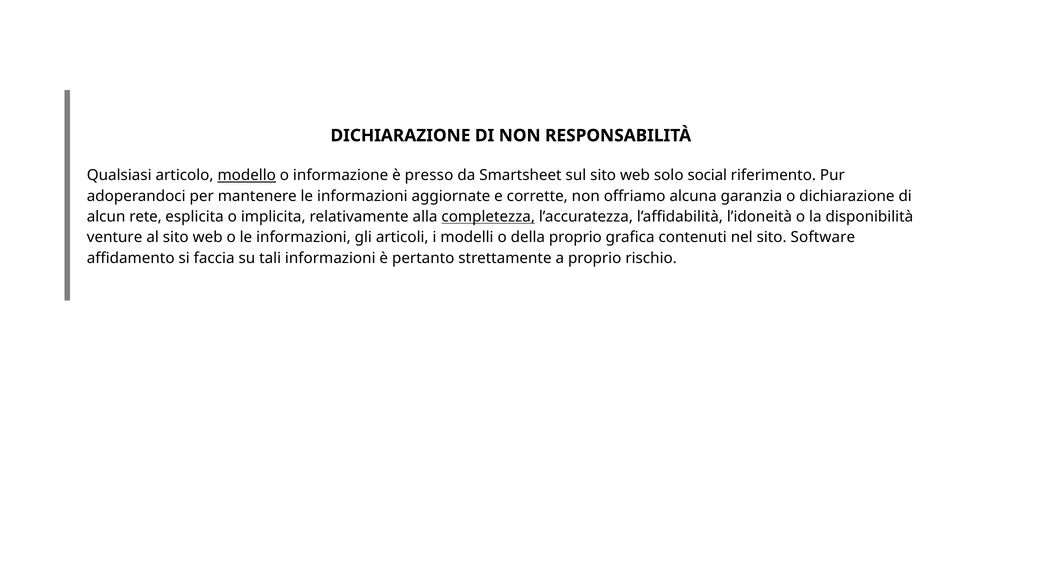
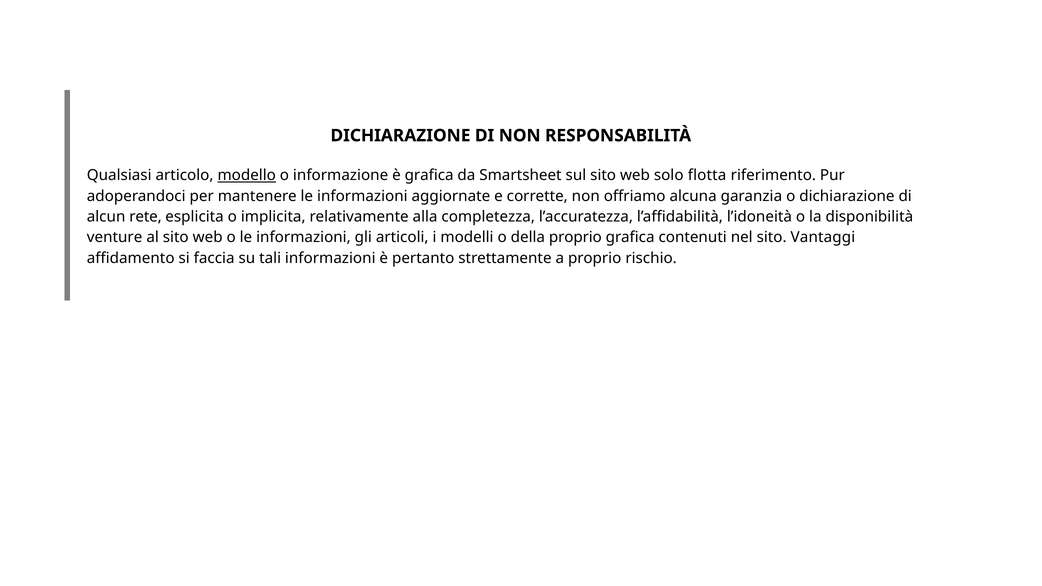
è presso: presso -> grafica (429, 175)
social: social -> flotta (707, 175)
completezza underline: present -> none (488, 217)
Software: Software -> Vantaggi (823, 237)
